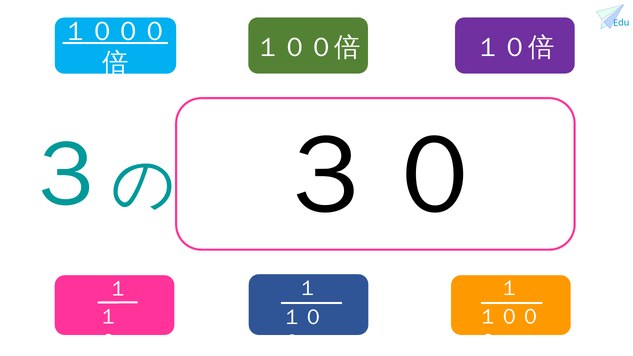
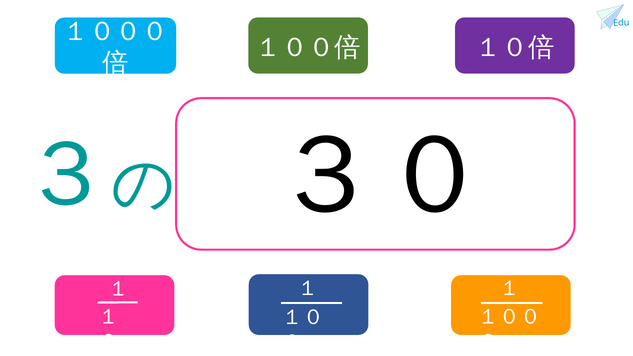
１０００ underline: present -> none (115, 32)
